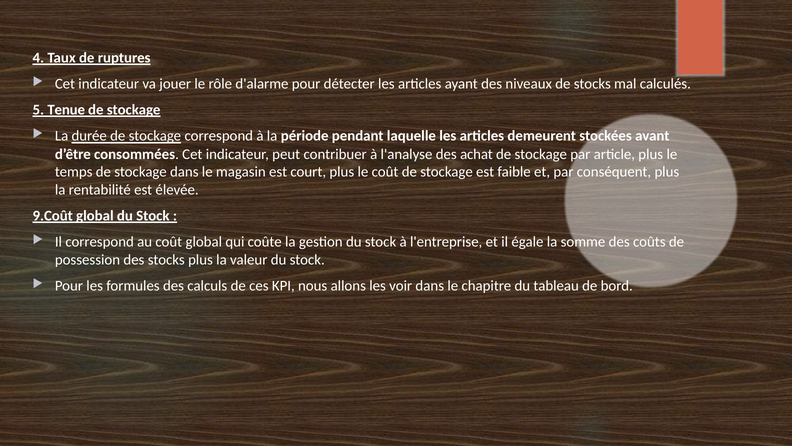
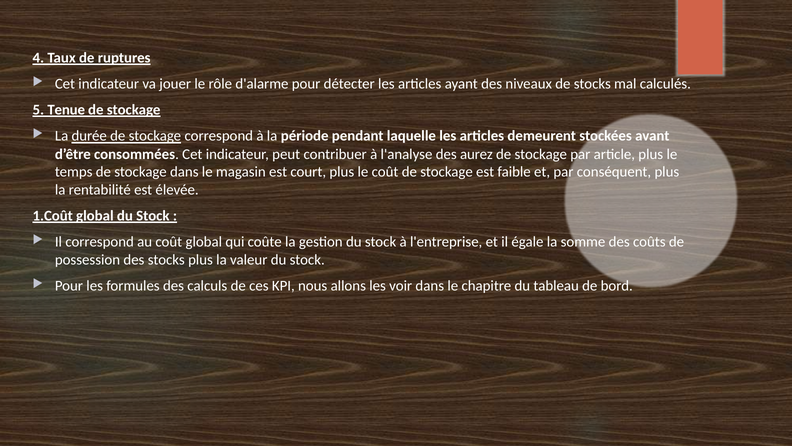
achat: achat -> aurez (476, 154)
9.Coût: 9.Coût -> 1.Coût (53, 216)
